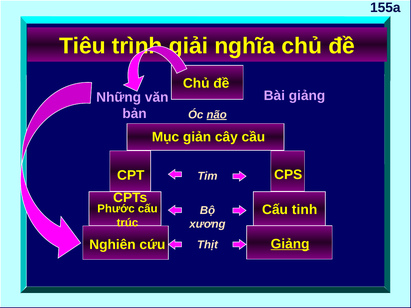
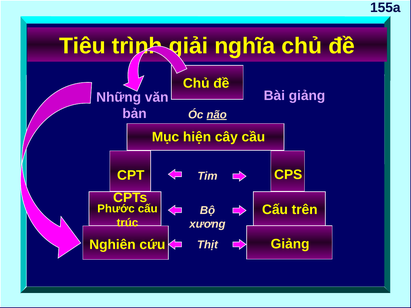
giản: giản -> hiện (197, 137)
tinh: tinh -> trên (305, 210)
Giảng underline: present -> none (290, 244)
